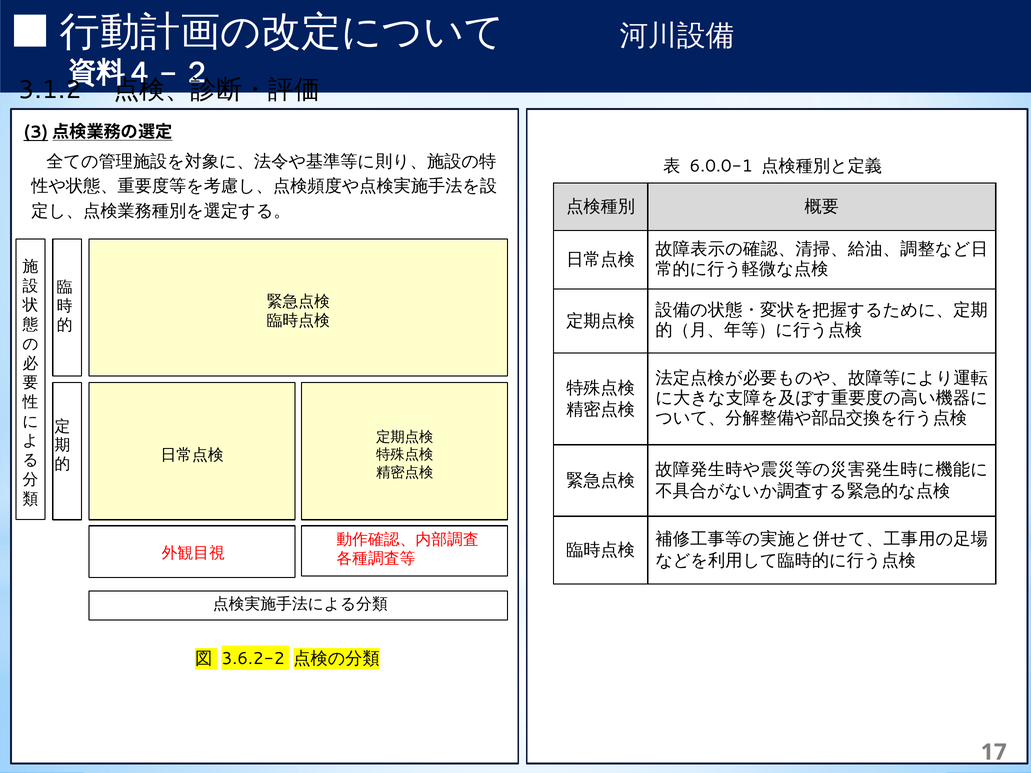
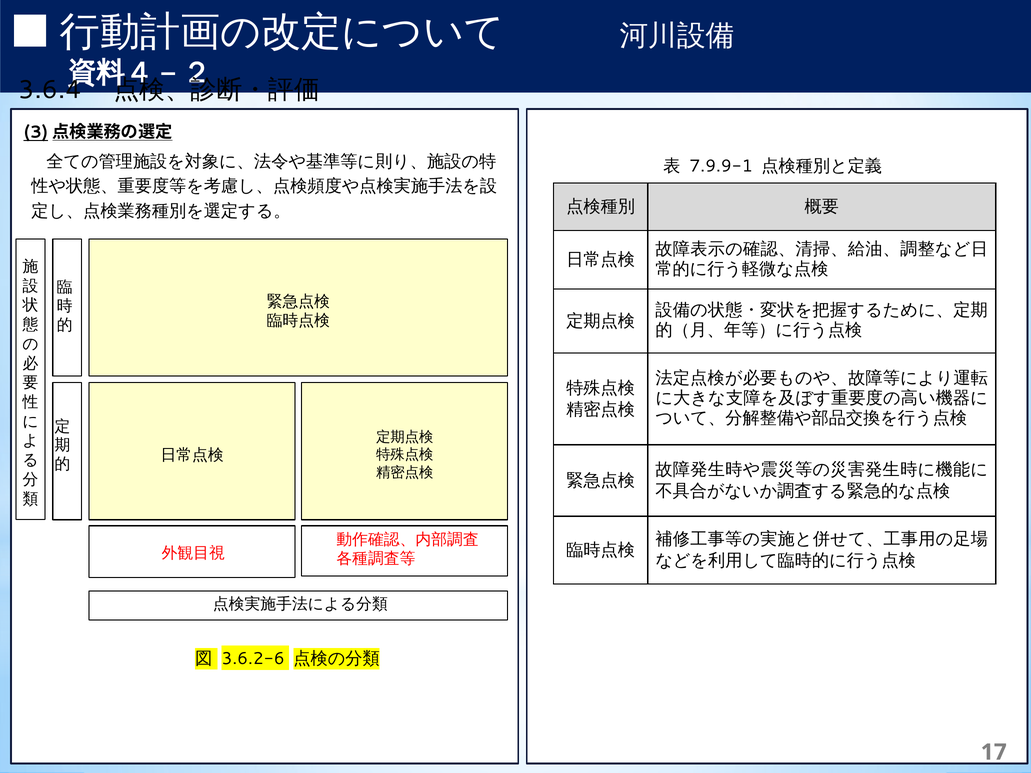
3.1.2: 3.1.2 -> 3.6.4 (50, 90)
6.0.0-1: 6.0.0-1 -> 7.9.9-1 (721, 166)
3.6.2-2: 3.6.2-2 -> 3.6.2-6 (253, 659)
